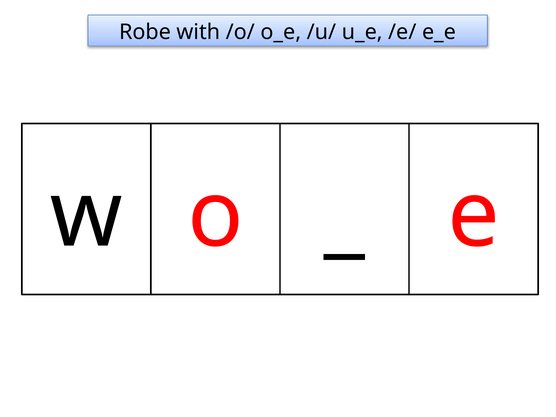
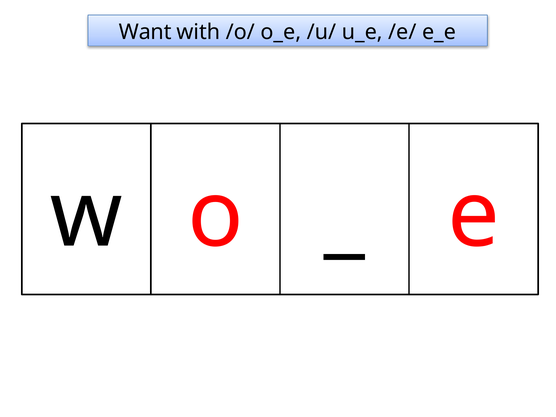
Robe: Robe -> Want (145, 32)
